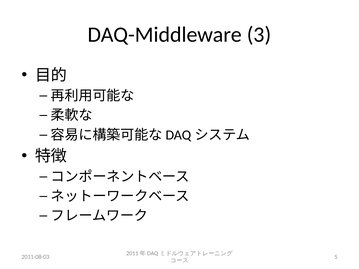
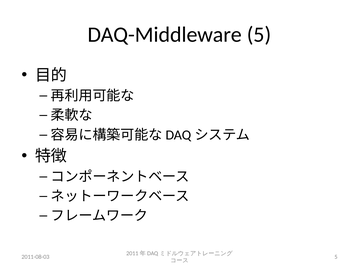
DAQ-Middleware 3: 3 -> 5 (259, 35)
